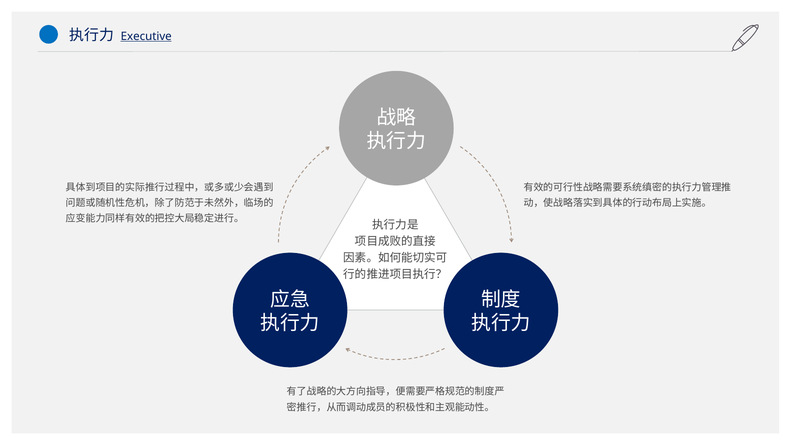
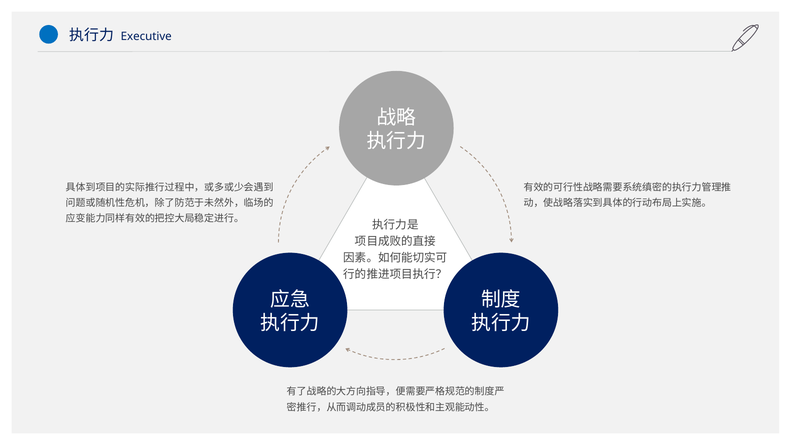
Executive underline: present -> none (146, 36)
